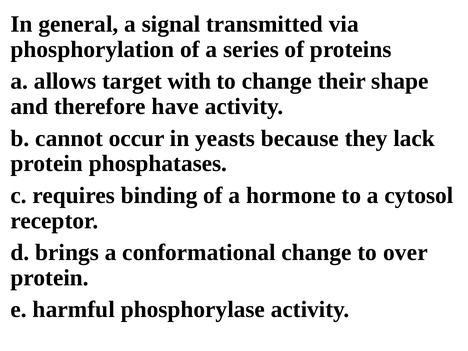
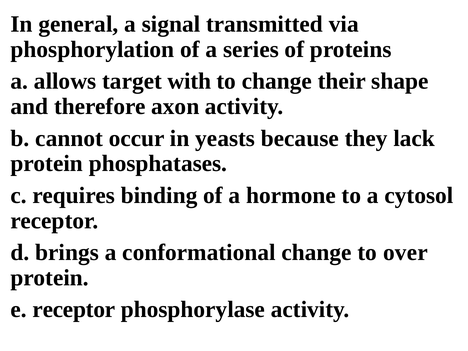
have: have -> axon (175, 107)
e harmful: harmful -> receptor (74, 310)
